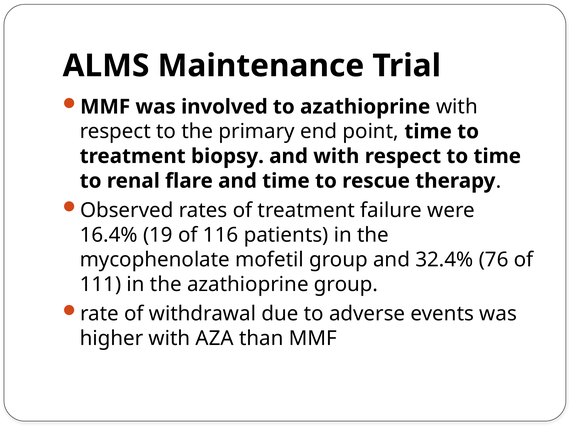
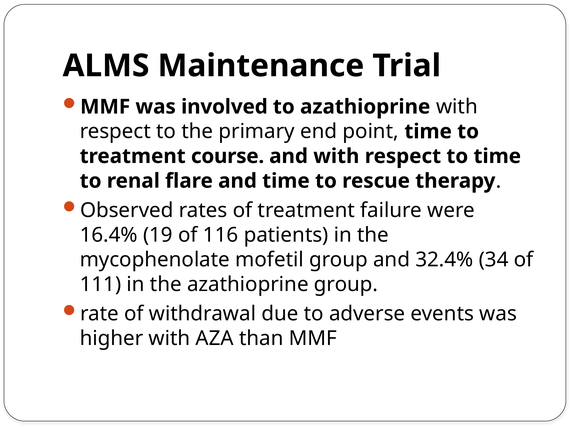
biopsy: biopsy -> course (228, 156)
76: 76 -> 34 (494, 260)
